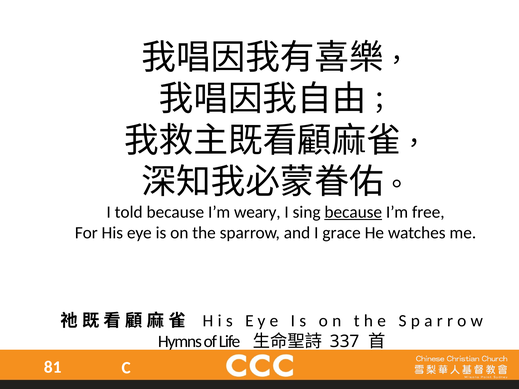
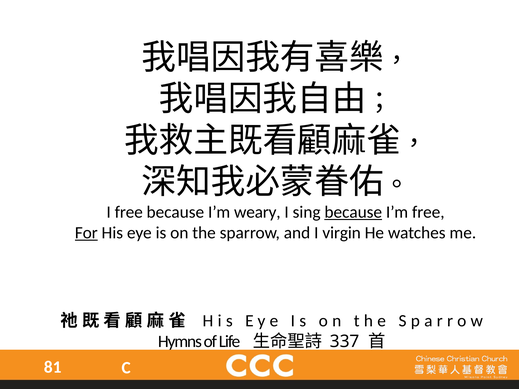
I told: told -> free (129, 212)
For underline: none -> present (86, 233)
grace: grace -> virgin (342, 233)
